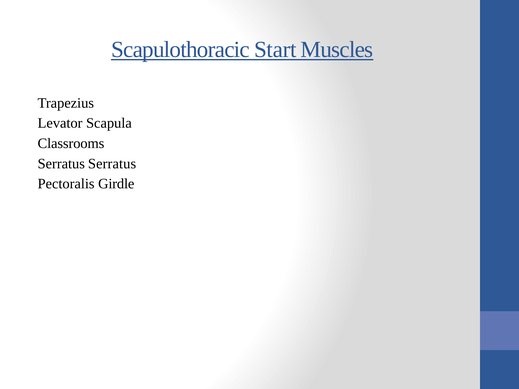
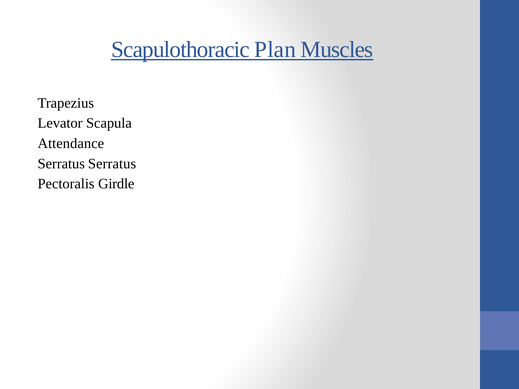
Start: Start -> Plan (275, 50)
Classrooms: Classrooms -> Attendance (71, 144)
